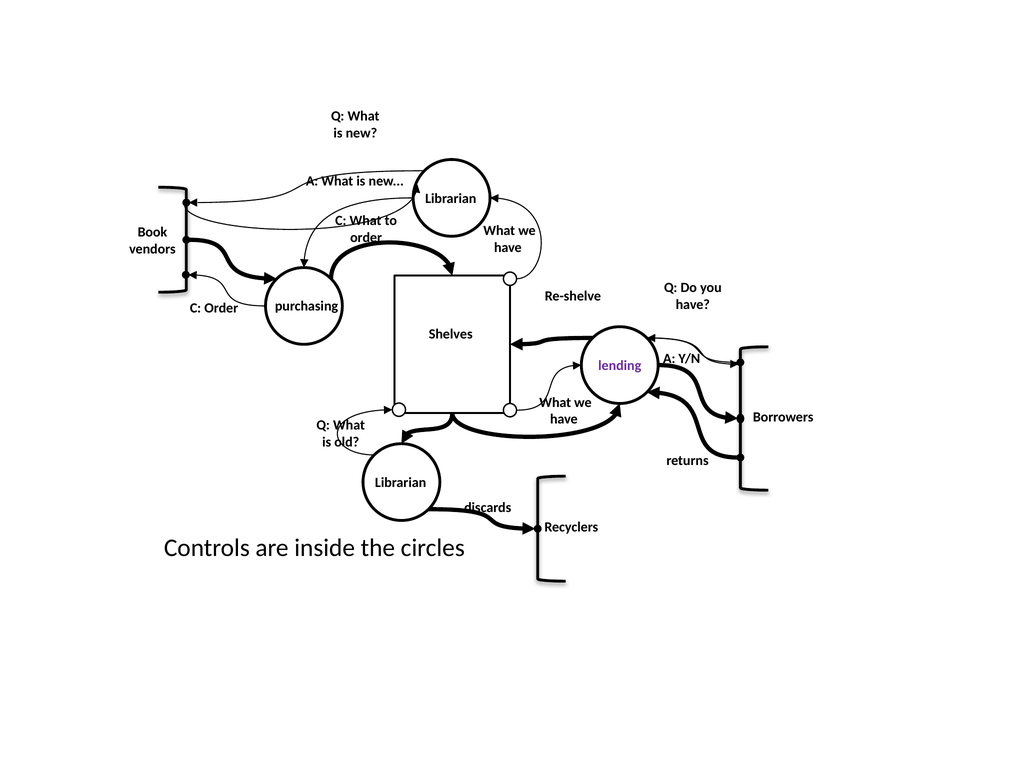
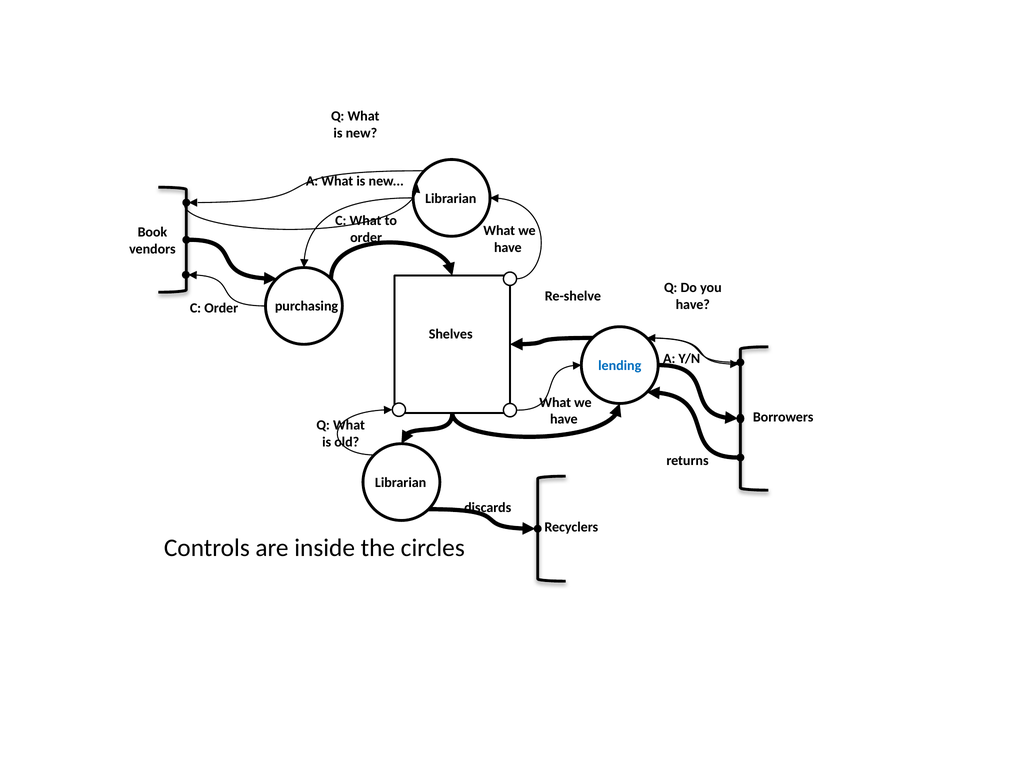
lending colour: purple -> blue (620, 366)
